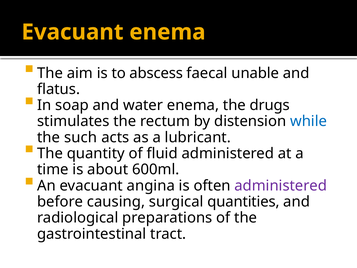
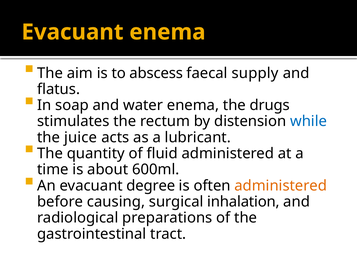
unable: unable -> supply (255, 73)
such: such -> juice (81, 137)
angina: angina -> degree (151, 185)
administered colour: purple -> orange (281, 185)
quantities: quantities -> inhalation (243, 202)
